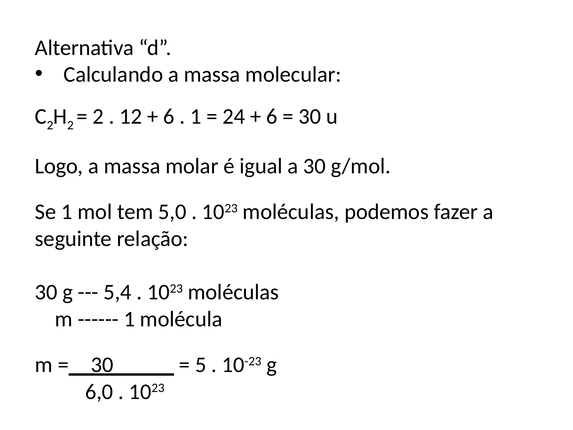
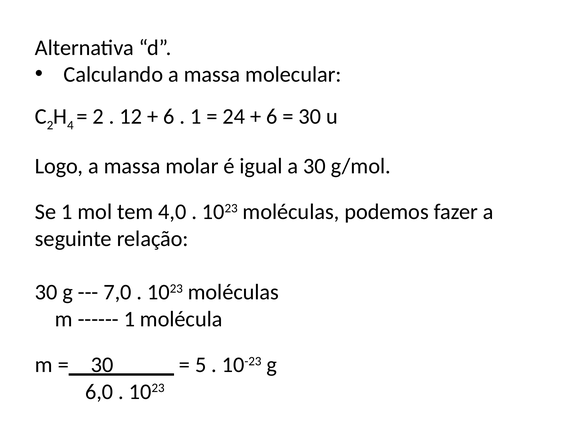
2: 2 -> 4 (70, 125)
5,0: 5,0 -> 4,0 (172, 212)
5,4: 5,4 -> 7,0 (117, 292)
